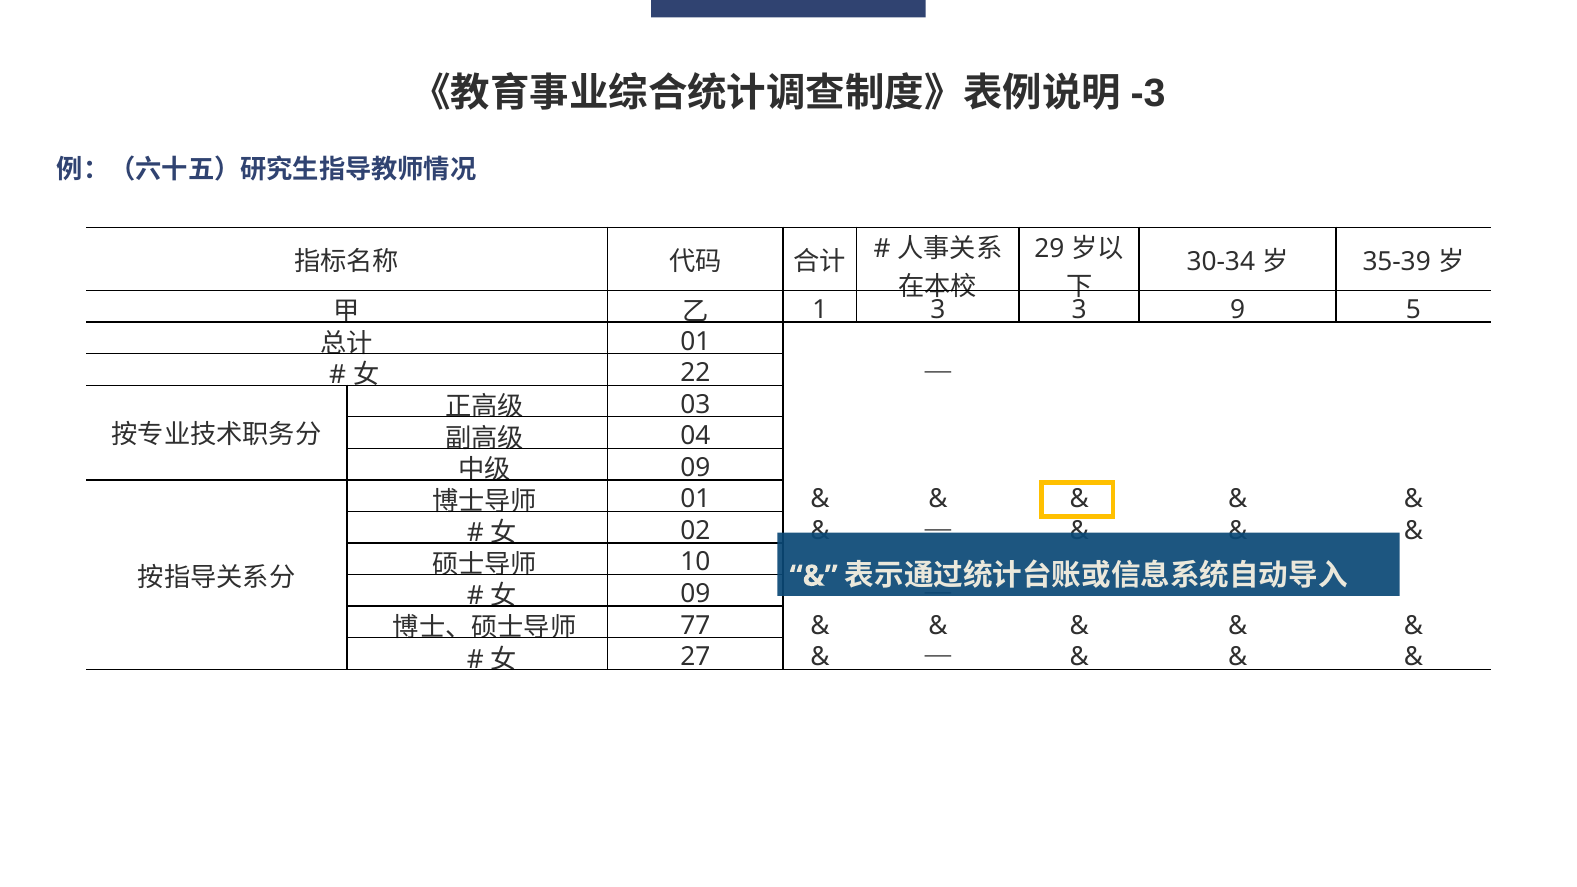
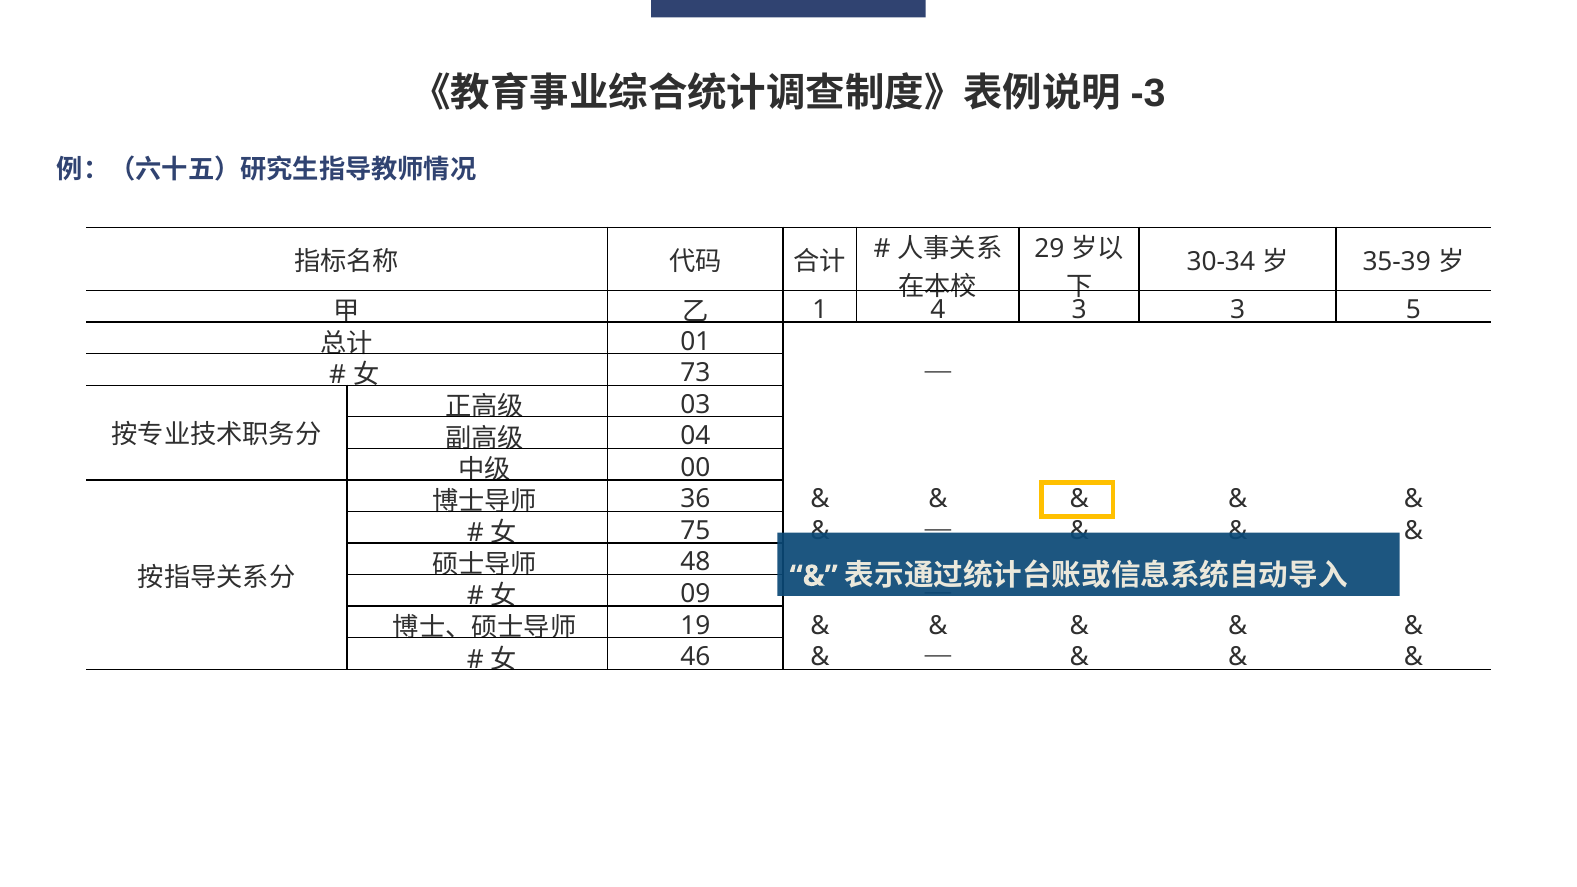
1 3: 3 -> 4 (938, 310)
3 9: 9 -> 3 (1238, 310)
22: 22 -> 73 (695, 373)
09: 09 -> 00 (695, 468)
01: 01 -> 36 (695, 499)
02: 02 -> 75 (695, 531)
10: 10 -> 48 (695, 562)
77: 77 -> 19 (695, 625)
27: 27 -> 46 (695, 657)
